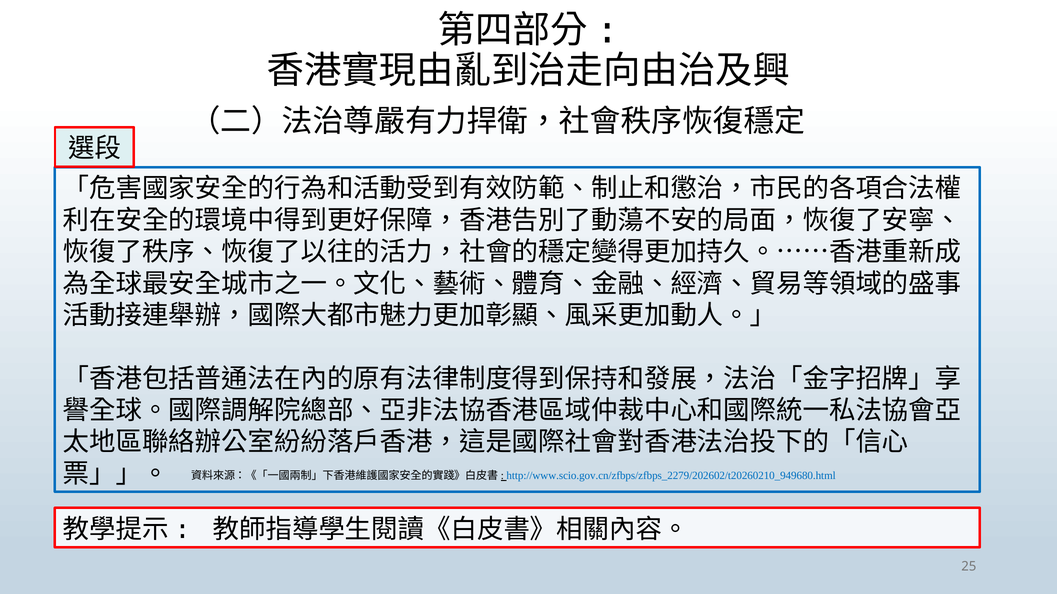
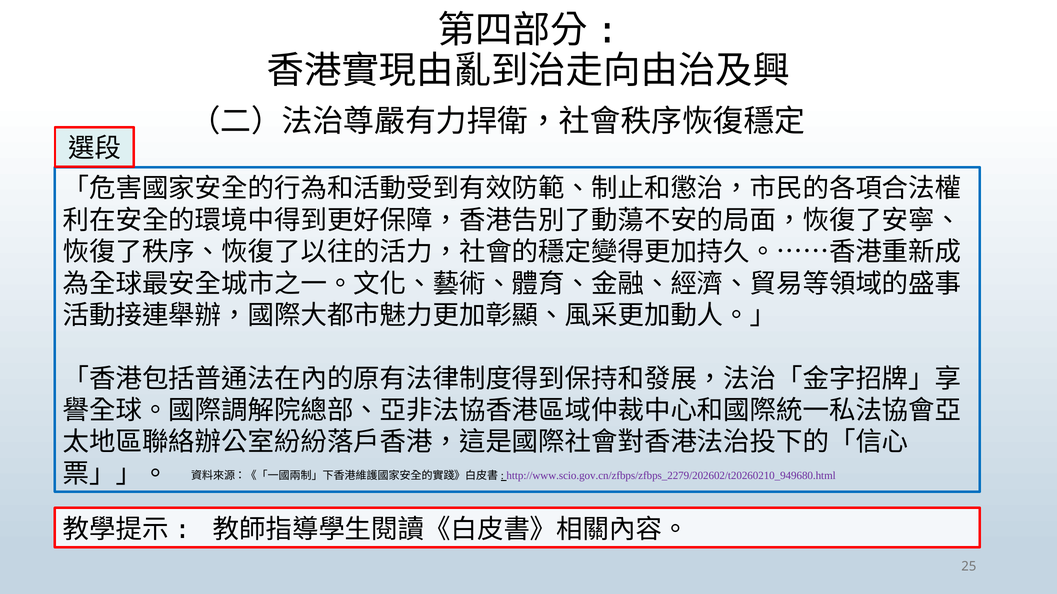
http://www.scio.gov.cn/zfbps/zfbps_2279/202602/t20260210_949680.html colour: blue -> purple (671, 476)
